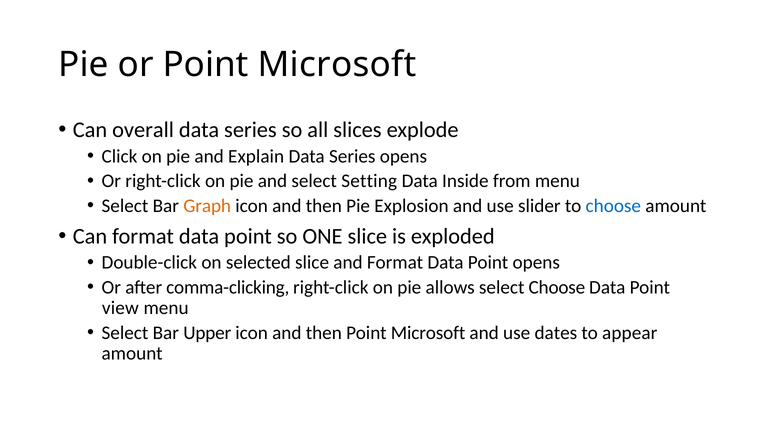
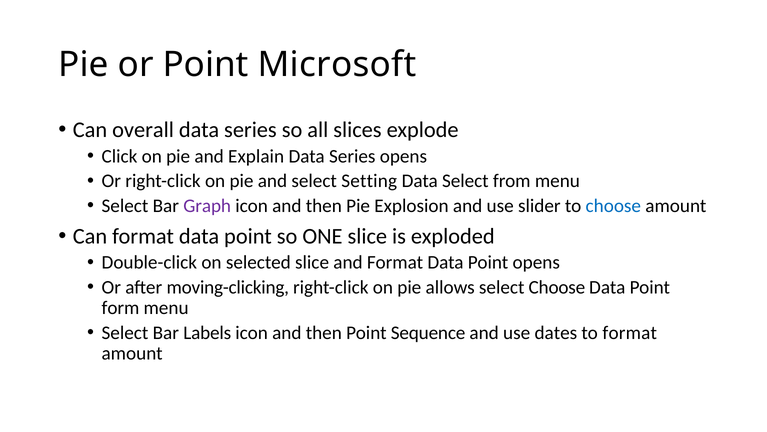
Data Inside: Inside -> Select (465, 181)
Graph colour: orange -> purple (207, 205)
comma-clicking: comma-clicking -> moving-clicking (228, 287)
view: view -> form (120, 308)
Upper: Upper -> Labels (207, 332)
then Point Microsoft: Microsoft -> Sequence (428, 332)
to appear: appear -> format (630, 332)
